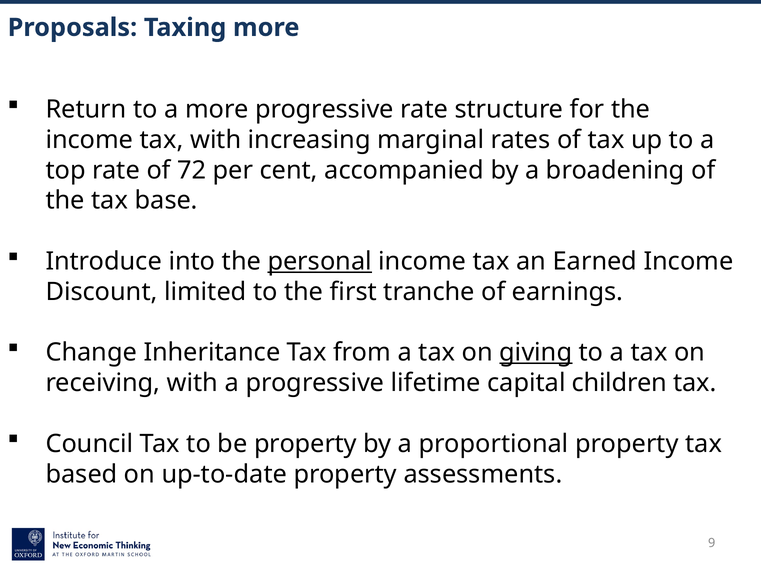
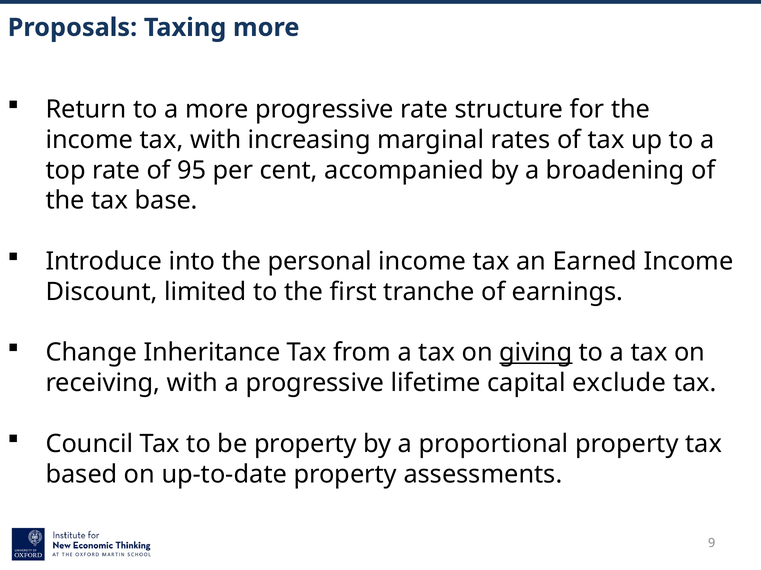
72: 72 -> 95 (192, 170)
personal underline: present -> none (320, 262)
children: children -> exclude (619, 383)
